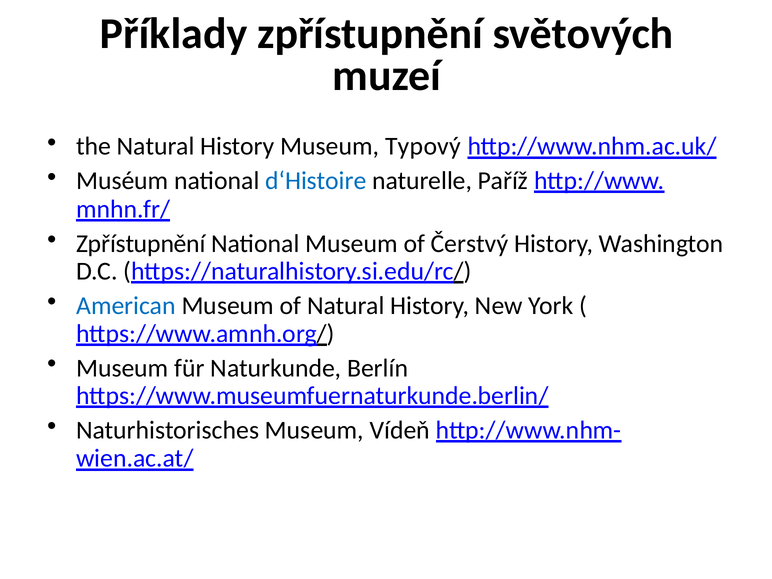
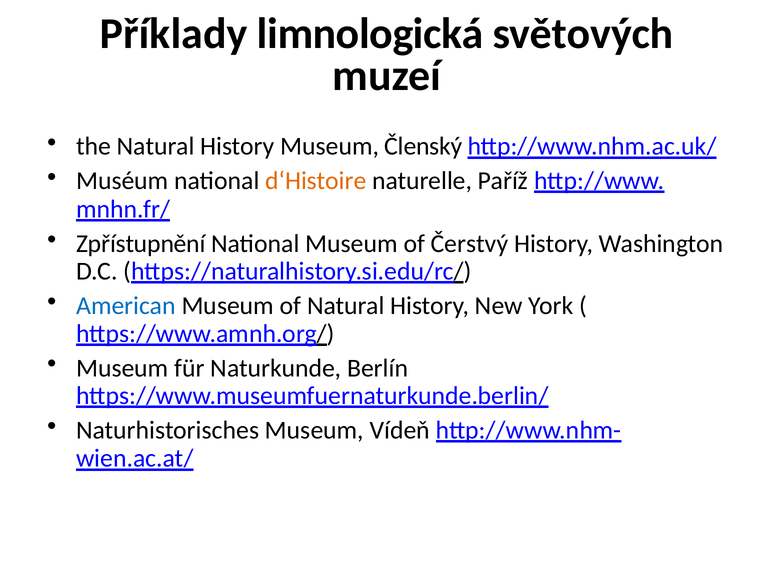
Příklady zpřístupnění: zpřístupnění -> limnologická (370, 34)
Typový: Typový -> Členský (423, 146)
d‘Histoire colour: blue -> orange (316, 181)
